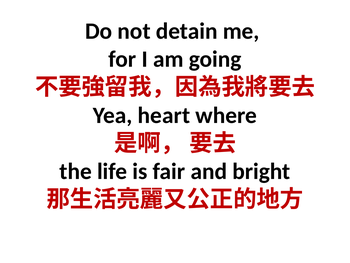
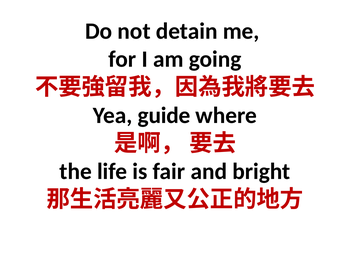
heart: heart -> guide (164, 115)
